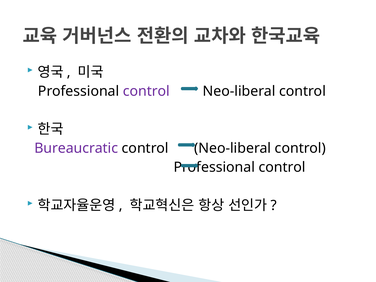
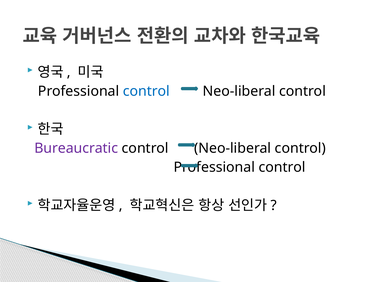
control colour: purple -> blue (146, 91)
